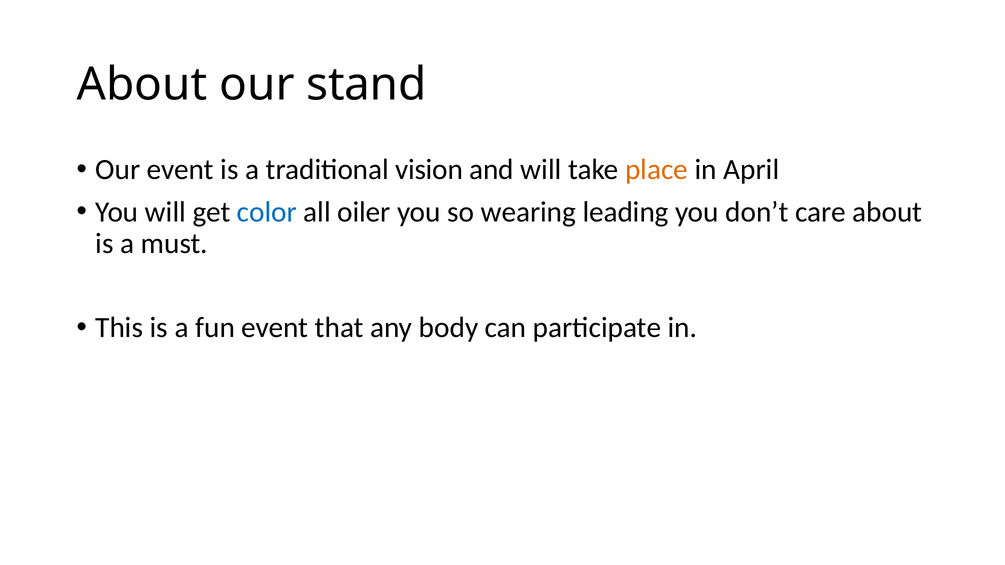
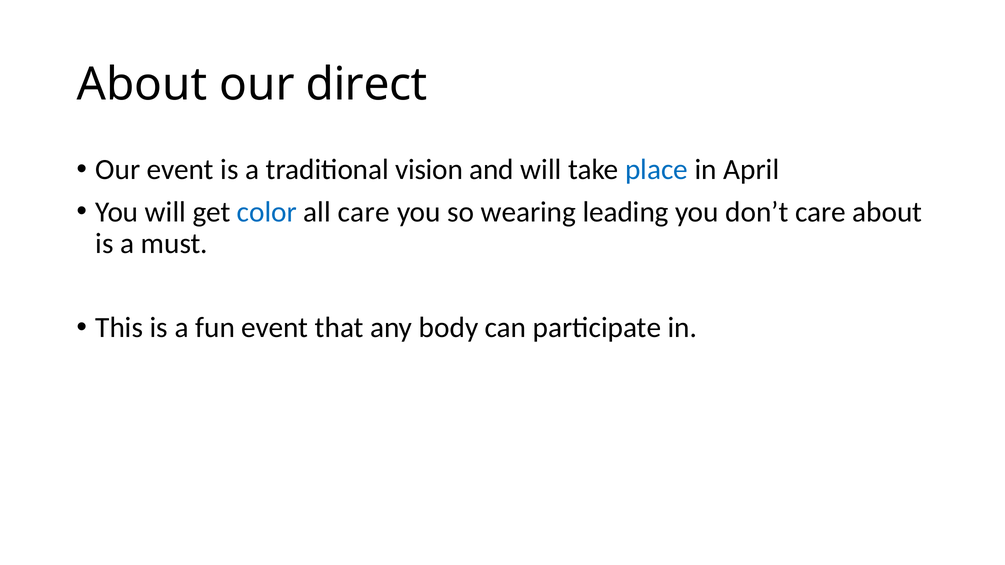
stand: stand -> direct (367, 84)
place colour: orange -> blue (657, 170)
all oiler: oiler -> care (364, 212)
